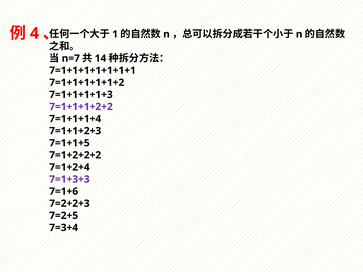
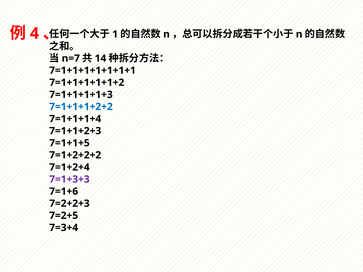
7=1+1+1+2+2 colour: purple -> blue (81, 107)
